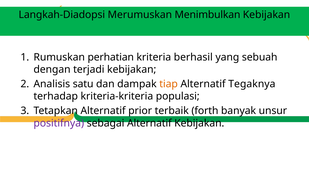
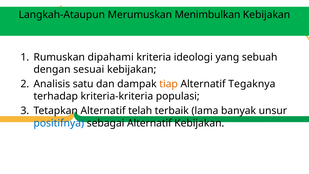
Langkah-Diadopsi: Langkah-Diadopsi -> Langkah-Ataupun (62, 15)
perhatian: perhatian -> dipahami (111, 57)
berhasil: berhasil -> ideologi (193, 57)
terjadi: terjadi -> sesuai (89, 69)
prior: prior -> telah (140, 111)
forth: forth -> lama (205, 111)
positifnya colour: purple -> blue (59, 123)
